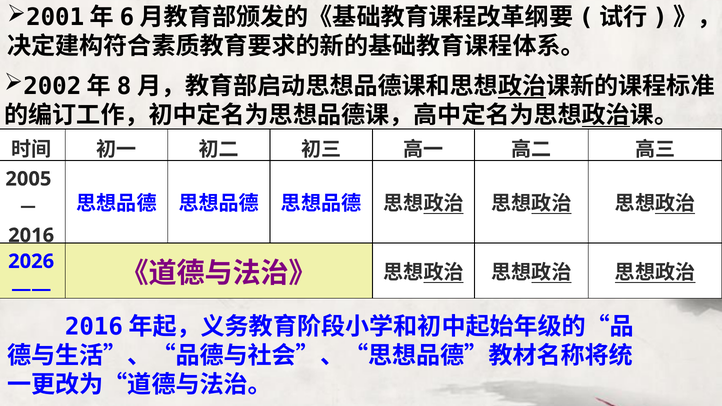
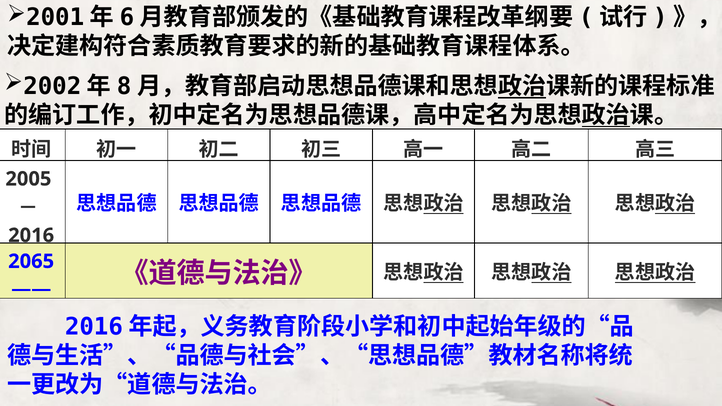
2026: 2026 -> 2065 (31, 261)
